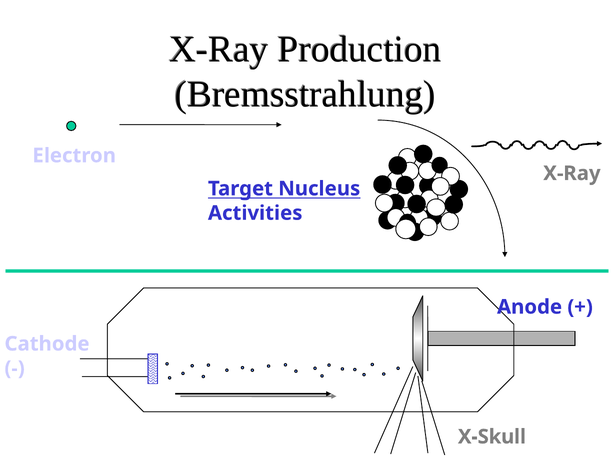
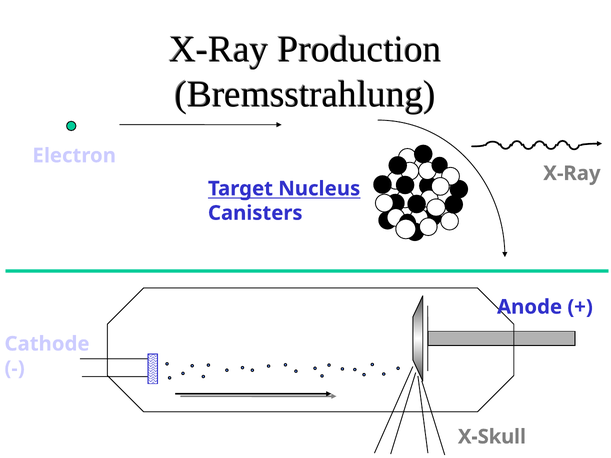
Activities: Activities -> Canisters (255, 213)
